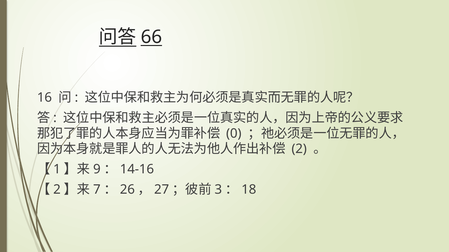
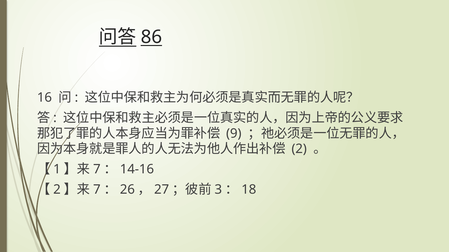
66: 66 -> 86 (151, 37)
0: 0 -> 9 (234, 134)
9: 9 -> 7 (97, 170)
